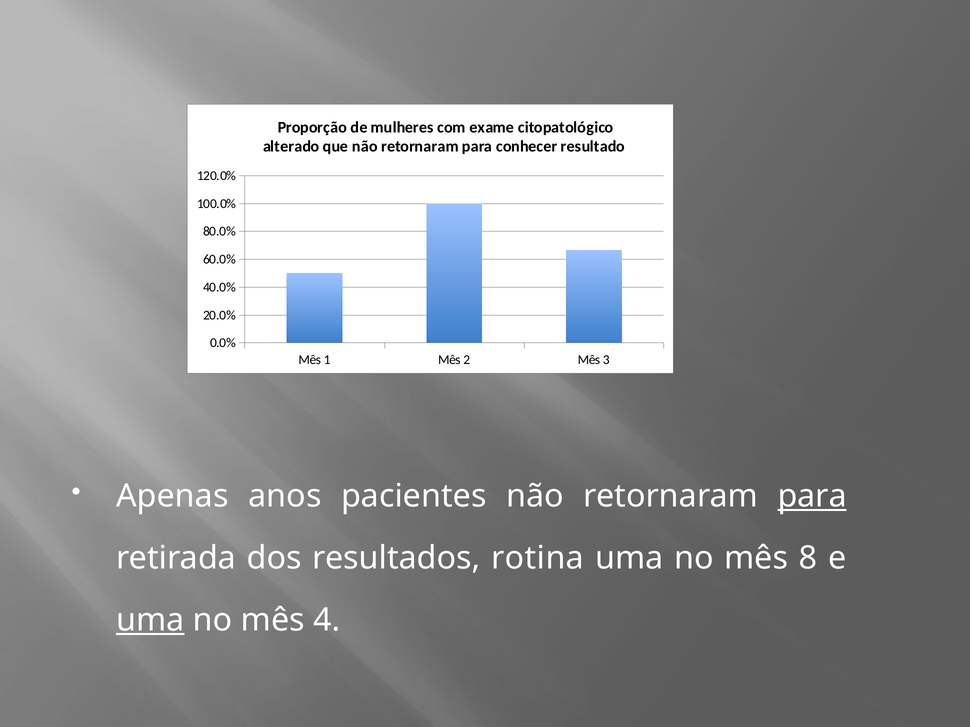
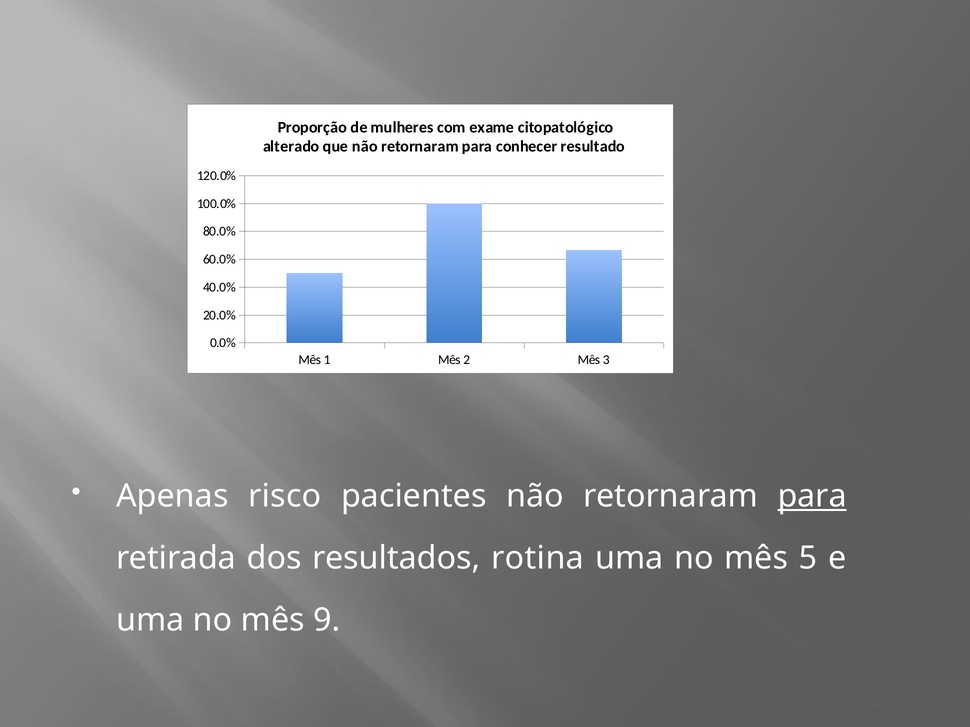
anos: anos -> risco (285, 497)
8: 8 -> 5 (808, 559)
uma underline: present -> none (150, 621)
4: 4 -> 9 (327, 621)
